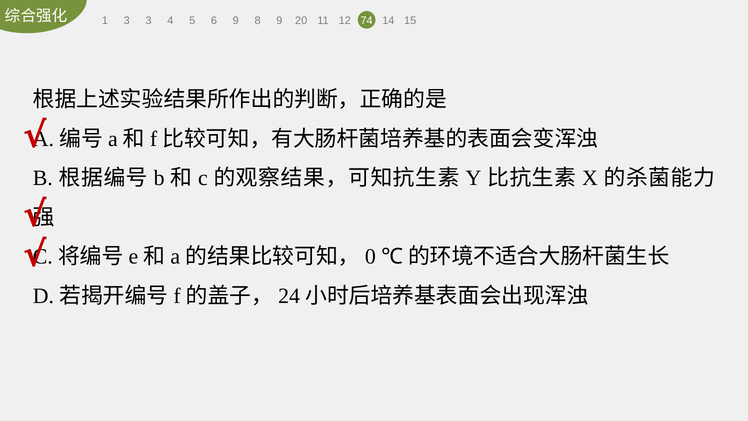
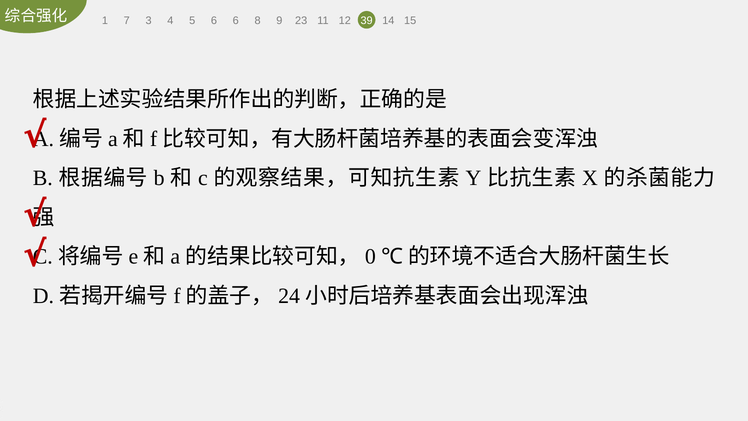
1 3: 3 -> 7 (127, 21)
6 9: 9 -> 6 (236, 21)
20: 20 -> 23 (301, 21)
74: 74 -> 39 (367, 21)
